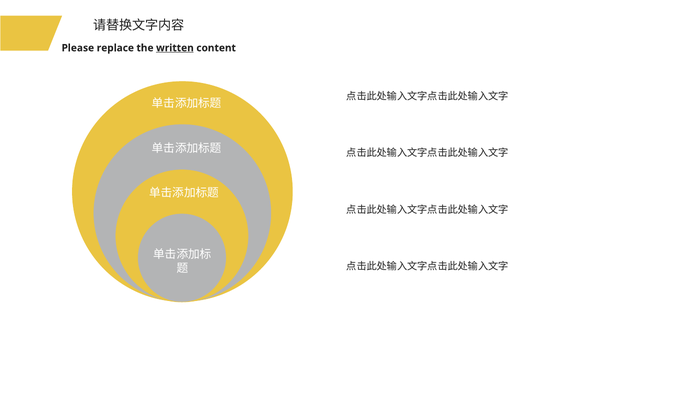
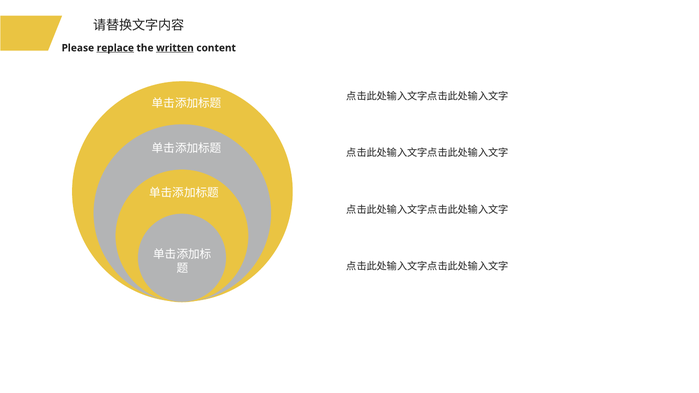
replace underline: none -> present (115, 48)
